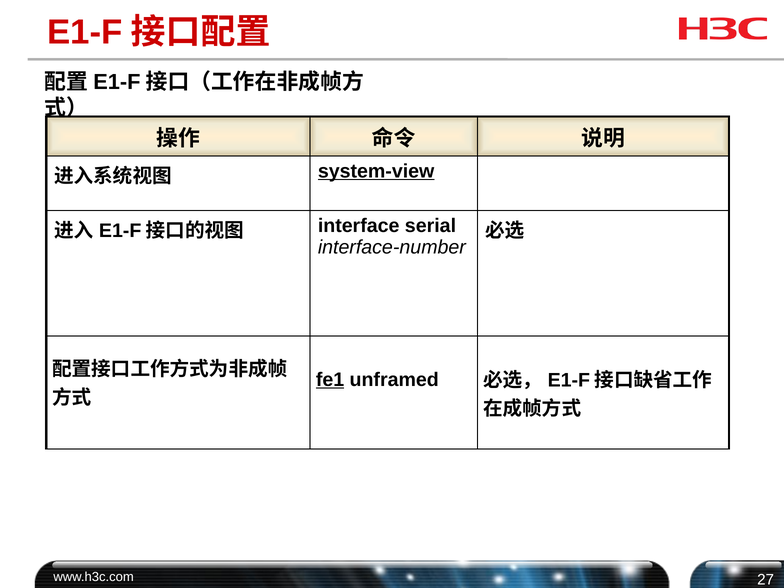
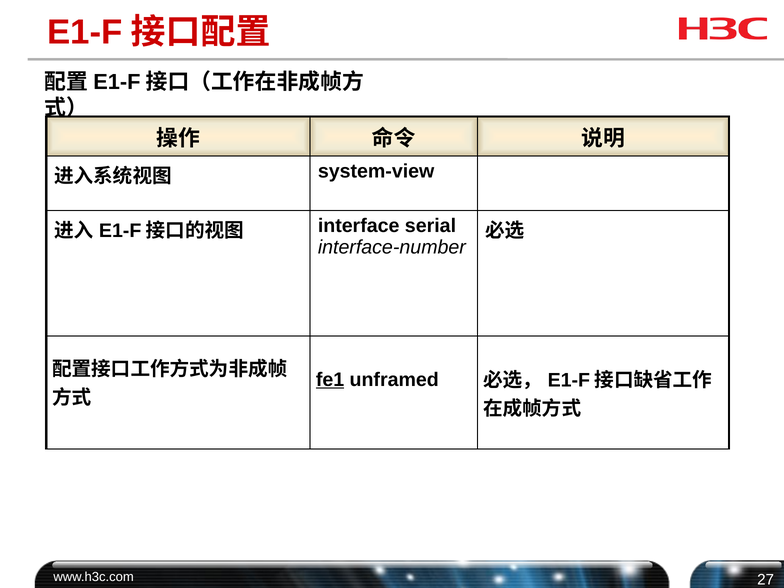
system-view underline: present -> none (376, 171)
